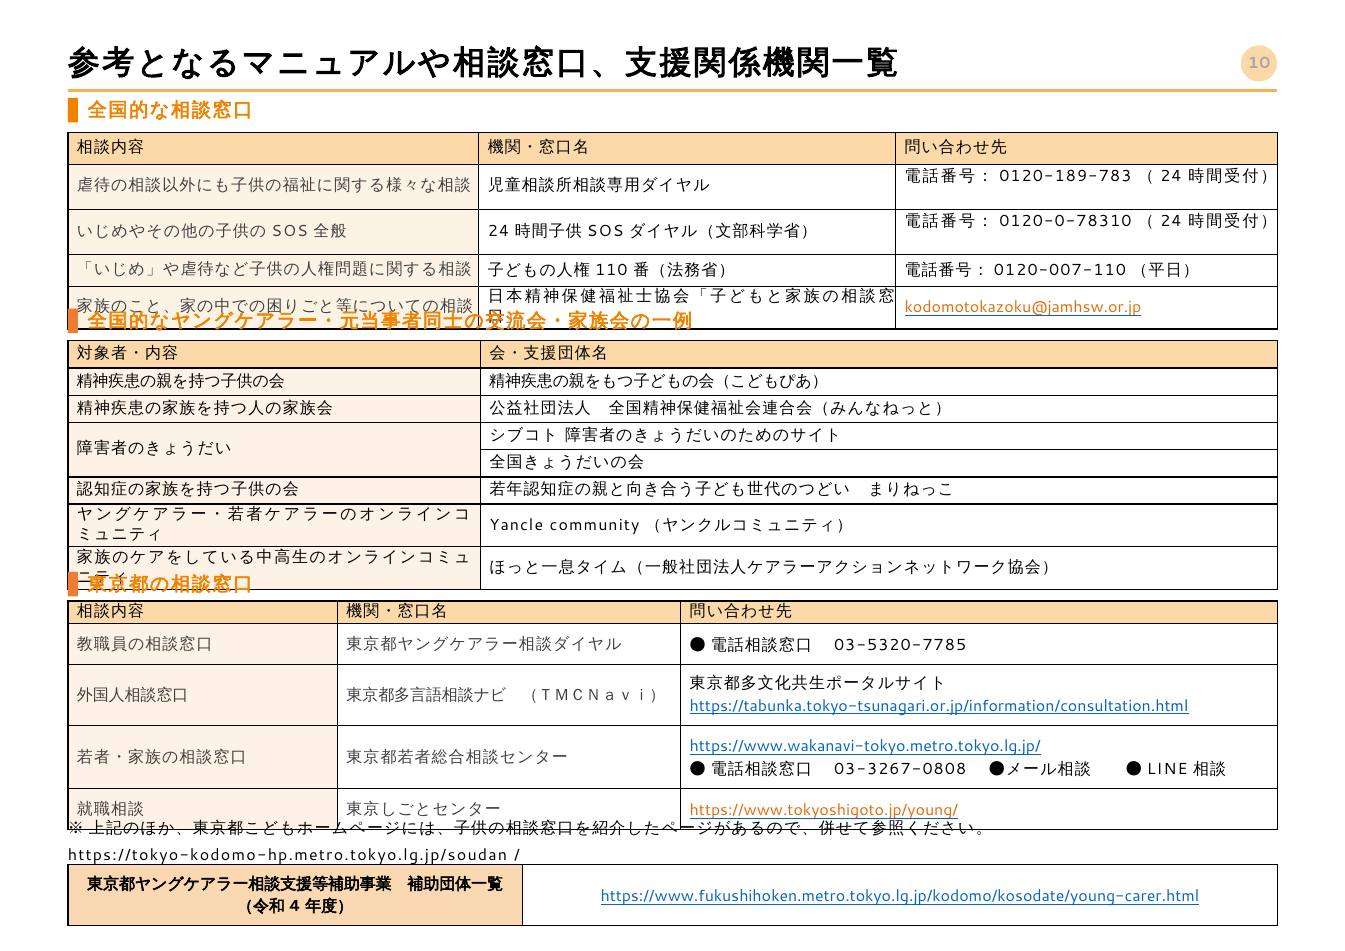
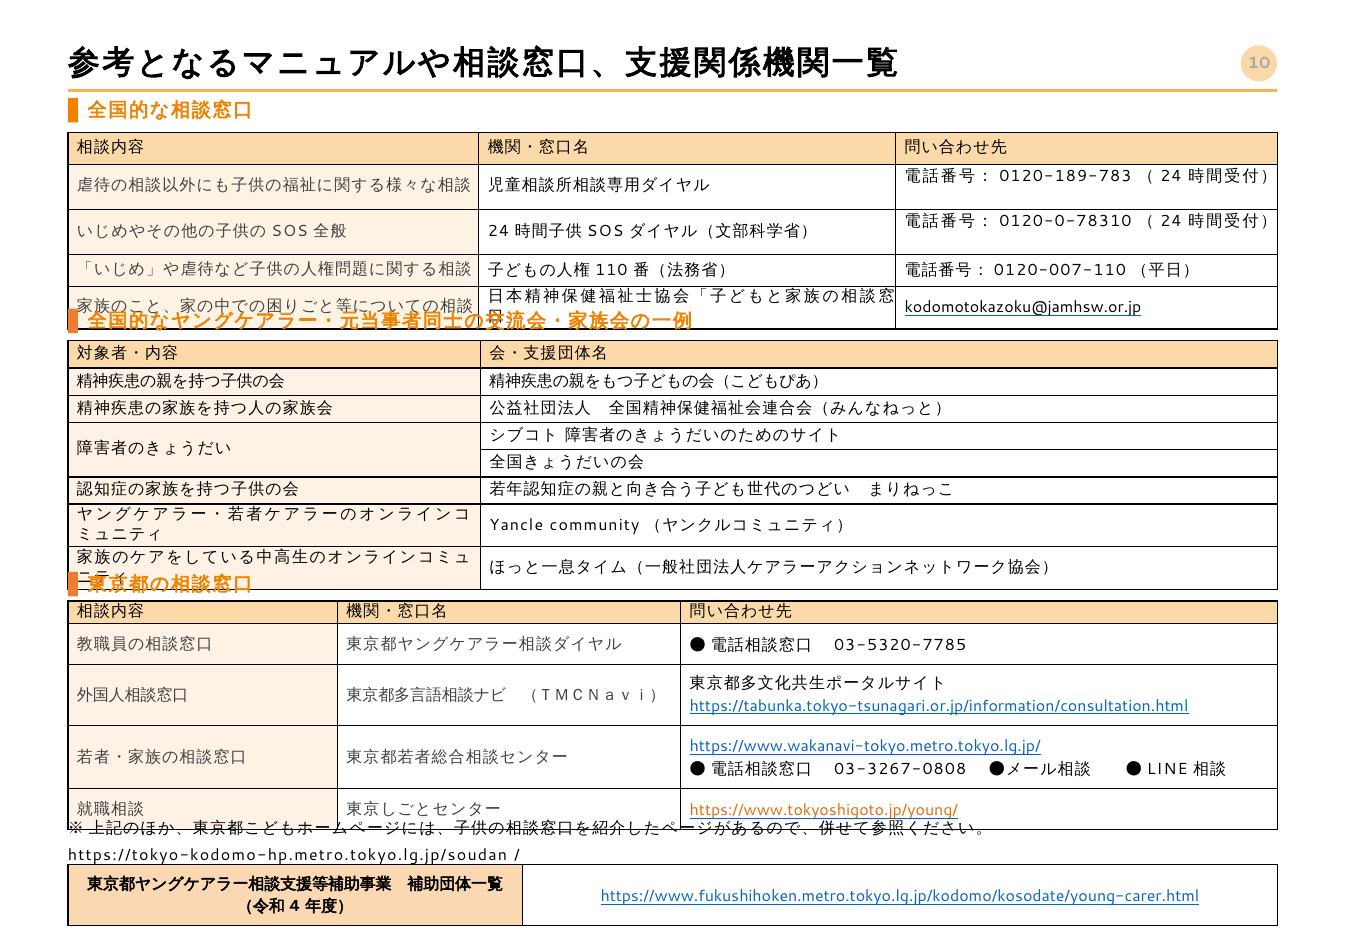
kodomotokazoku@jamhsw.or.jp colour: orange -> black (1023, 307)
